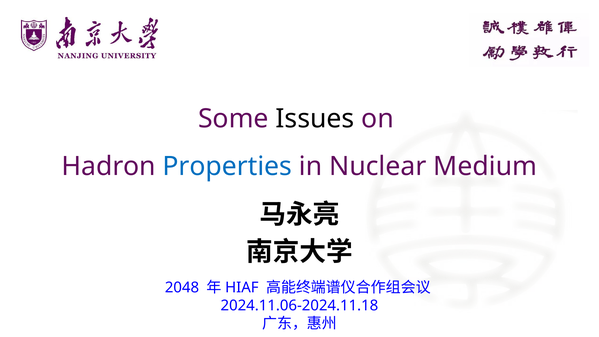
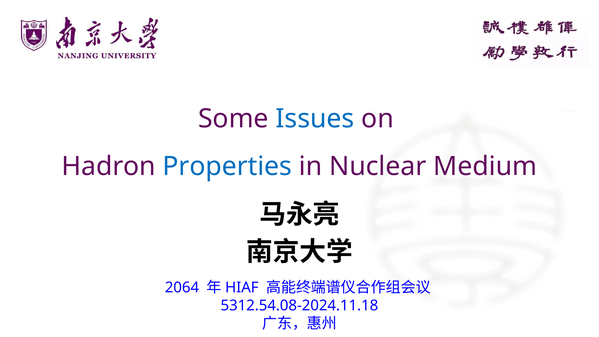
Issues colour: black -> blue (315, 119)
2048: 2048 -> 2064 (182, 288)
2024.11.06-2024.11.18: 2024.11.06-2024.11.18 -> 5312.54.08-2024.11.18 (299, 306)
